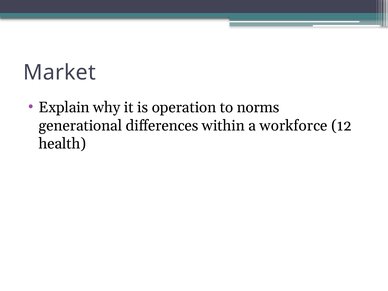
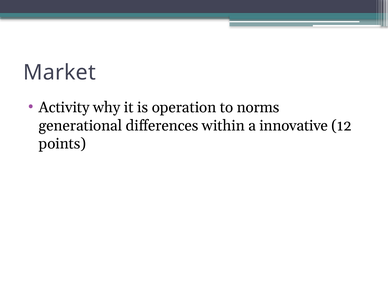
Explain: Explain -> Activity (64, 107)
workforce: workforce -> innovative (294, 126)
health: health -> points (62, 144)
